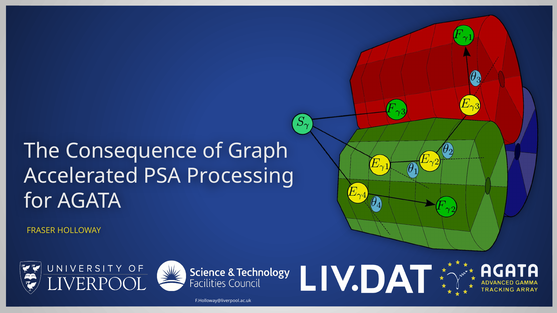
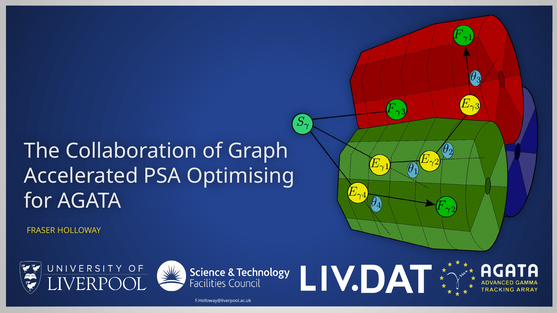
Consequence: Consequence -> Collaboration (131, 151)
Processing: Processing -> Optimising (241, 176)
